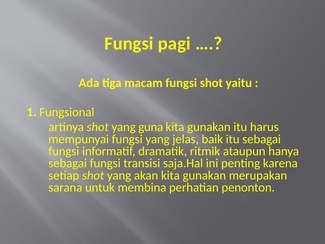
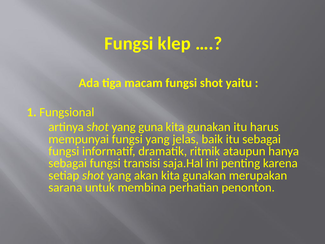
pagi: pagi -> klep (174, 43)
